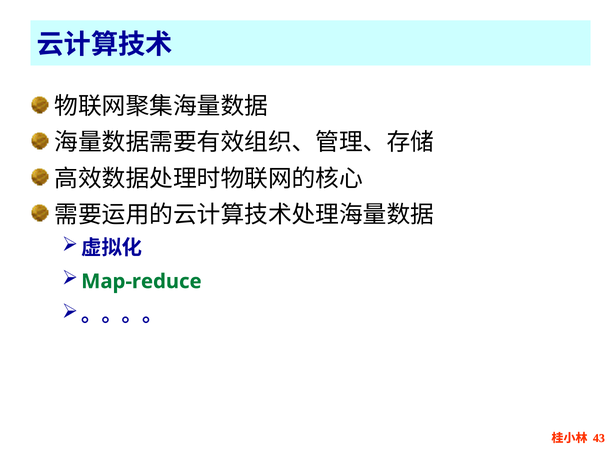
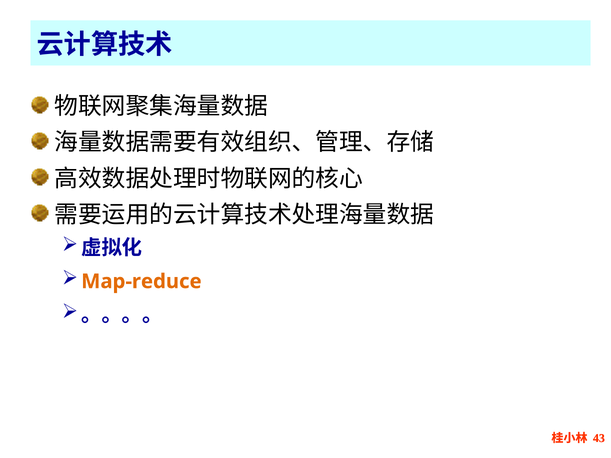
Map-reduce colour: green -> orange (141, 282)
